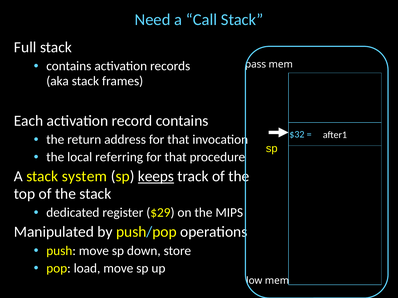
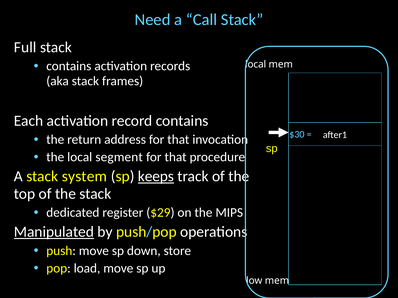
pass: pass -> local (256, 65)
$32: $32 -> $30 (297, 135)
referring: referring -> segment (119, 157)
Manipulated underline: none -> present (54, 232)
